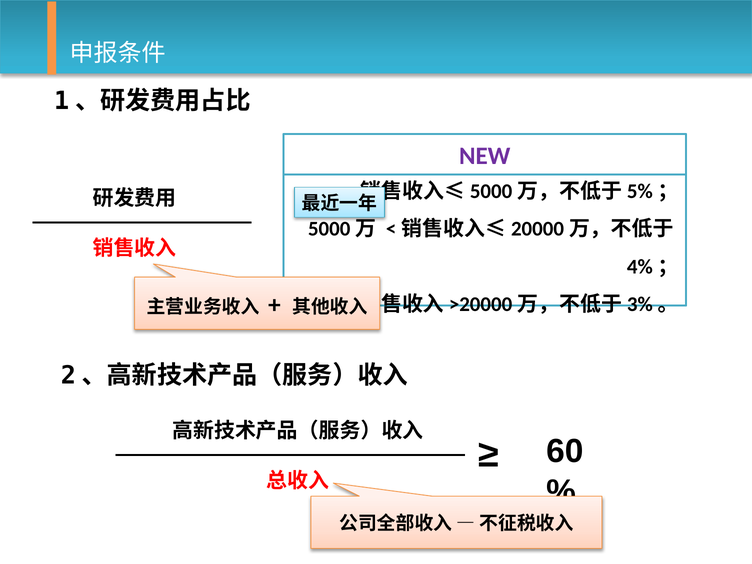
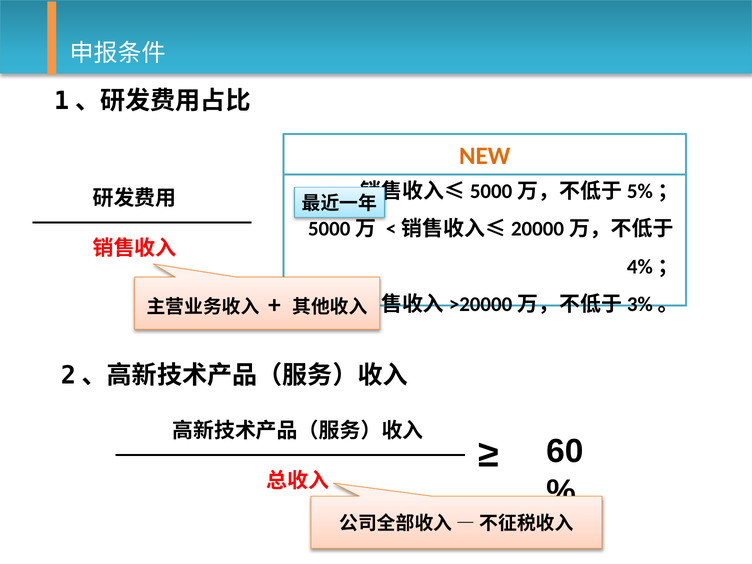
NEW colour: purple -> orange (485, 156)
